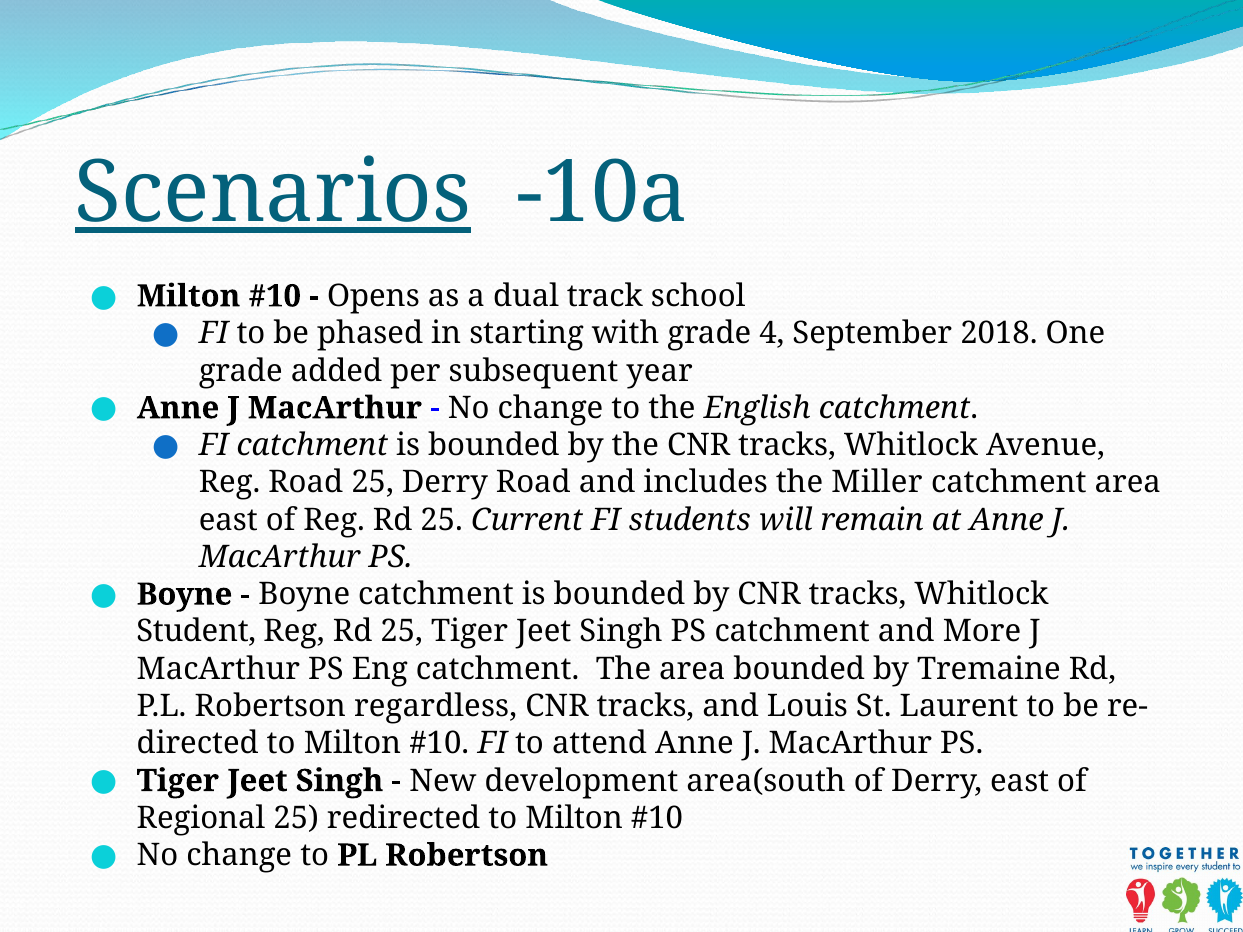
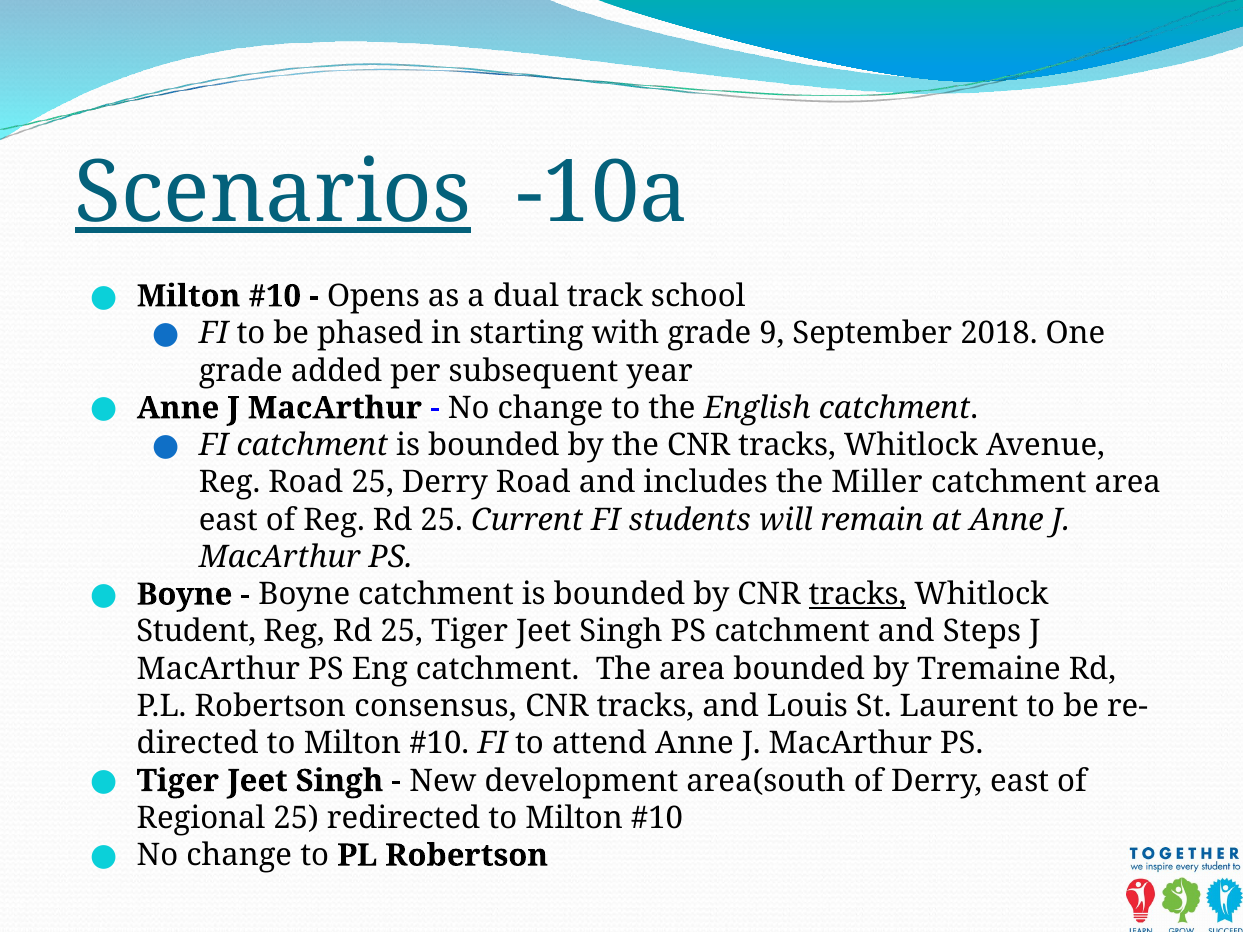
4: 4 -> 9 (772, 334)
tracks underline: none -> present (858, 595)
More: More -> Steps (982, 632)
regardless: regardless -> consensus (436, 706)
